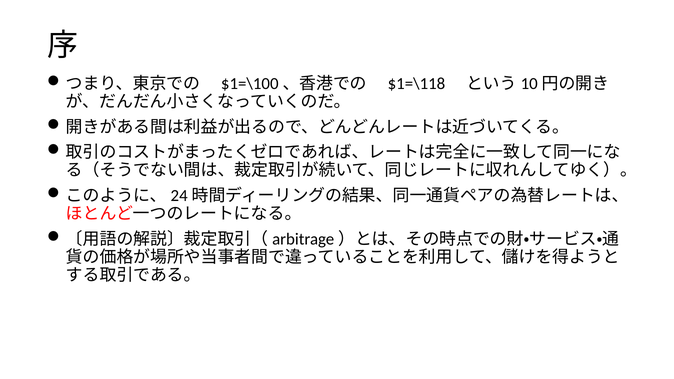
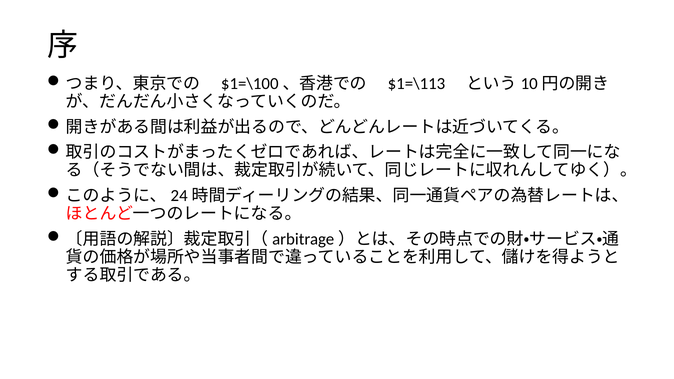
$1=\118: $1=\118 -> $1=\113 (416, 84)
